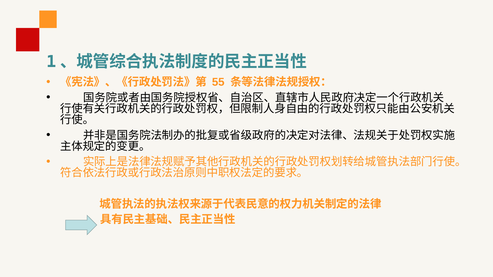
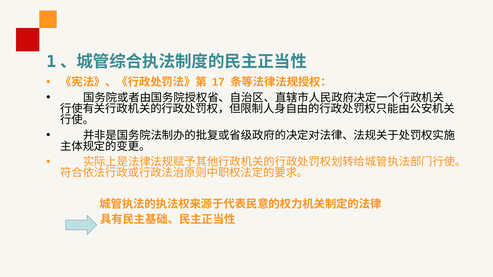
55: 55 -> 17 (218, 82)
